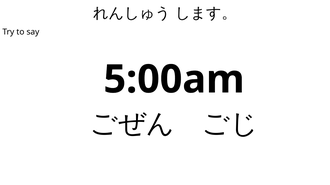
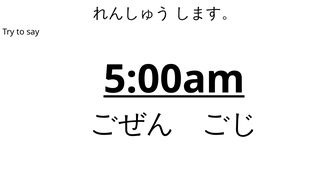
5:00am underline: none -> present (174, 80)
